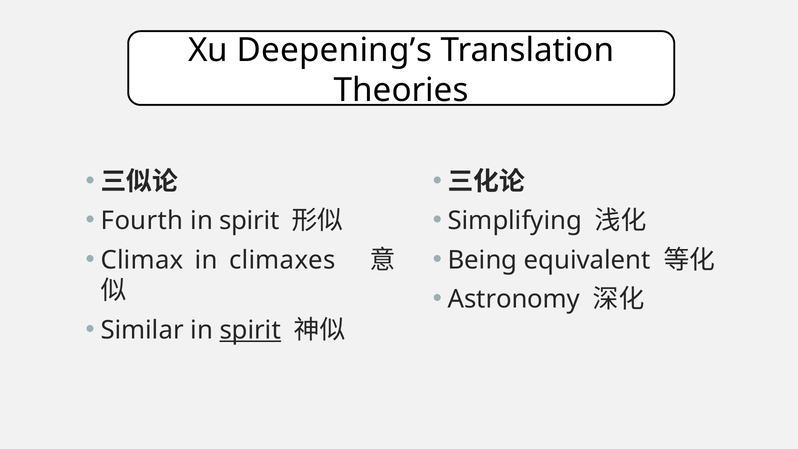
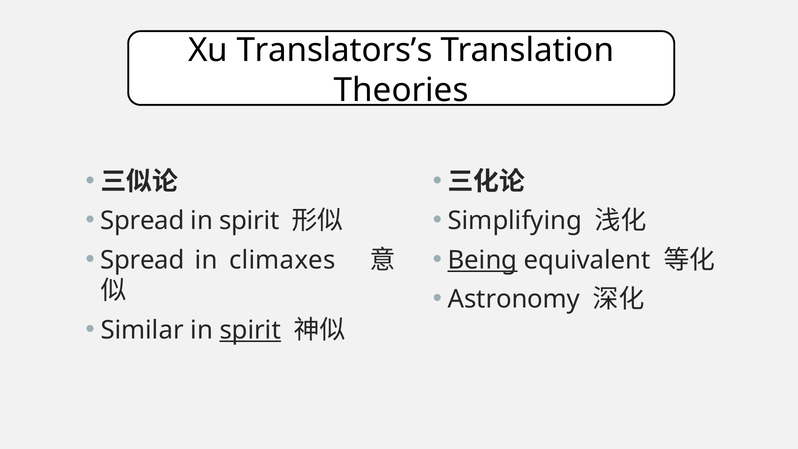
Deepening’s: Deepening’s -> Translators’s (334, 50)
Fourth: Fourth -> Spread (142, 221)
Climax: Climax -> Spread (142, 260)
Being underline: none -> present (483, 260)
